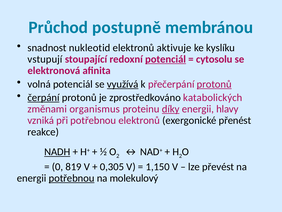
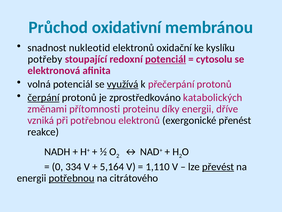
postupně: postupně -> oxidativní (127, 27)
aktivuje: aktivuje -> oxidační (174, 48)
vstupují: vstupují -> potřeby (45, 59)
protonů underline: present -> none (214, 84)
organismus: organismus -> přítomnosti (95, 109)
díky underline: present -> none (171, 109)
hlavy: hlavy -> dříve (227, 109)
NADH underline: present -> none (57, 152)
819: 819 -> 334 (74, 166)
0,305: 0,305 -> 5,164 (112, 166)
1,150: 1,150 -> 1,110 (158, 166)
převést underline: none -> present (218, 166)
molekulový: molekulový -> citrátového (134, 178)
